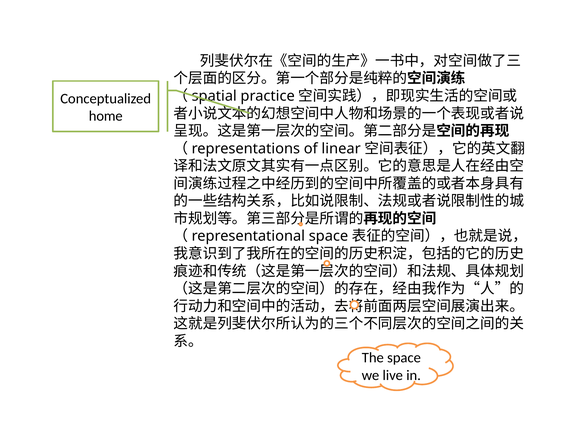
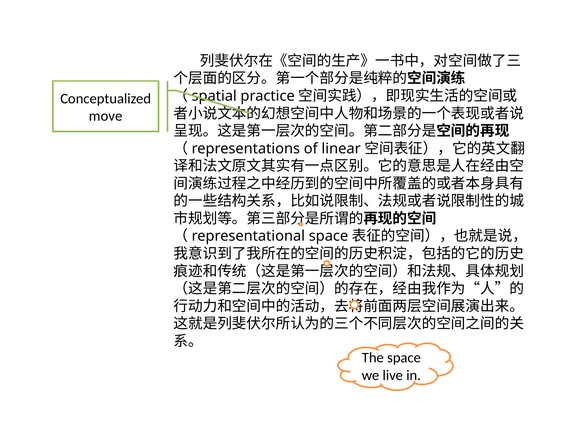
home: home -> move (106, 116)
